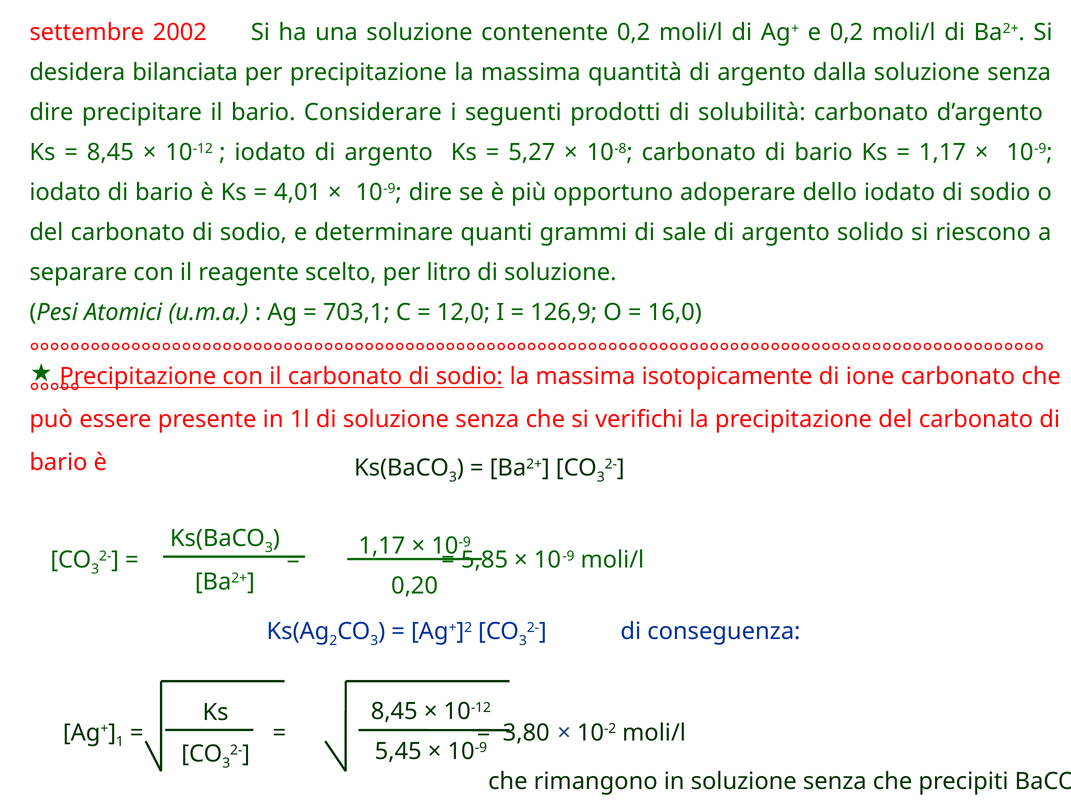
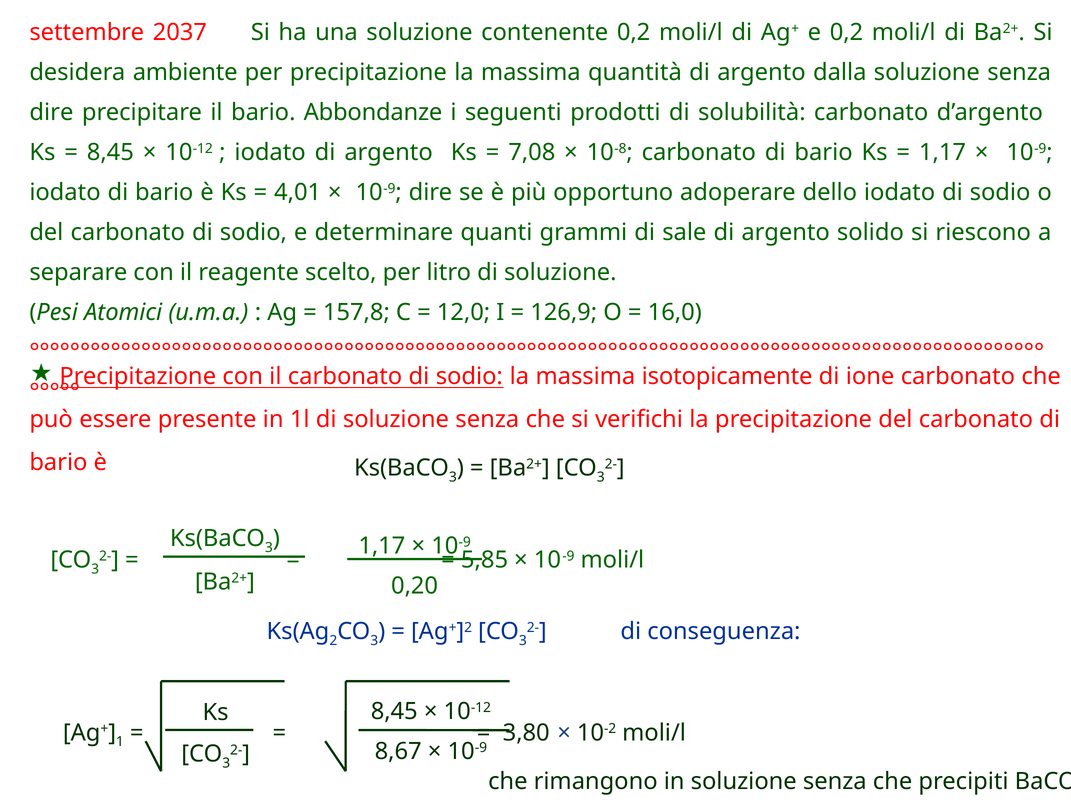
2002: 2002 -> 2037 (180, 33)
bilanciata: bilanciata -> ambiente (185, 72)
Considerare: Considerare -> Abbondanze (373, 112)
5,27: 5,27 -> 7,08 (532, 152)
703,1: 703,1 -> 157,8 (356, 312)
5,45: 5,45 -> 8,67 (398, 751)
